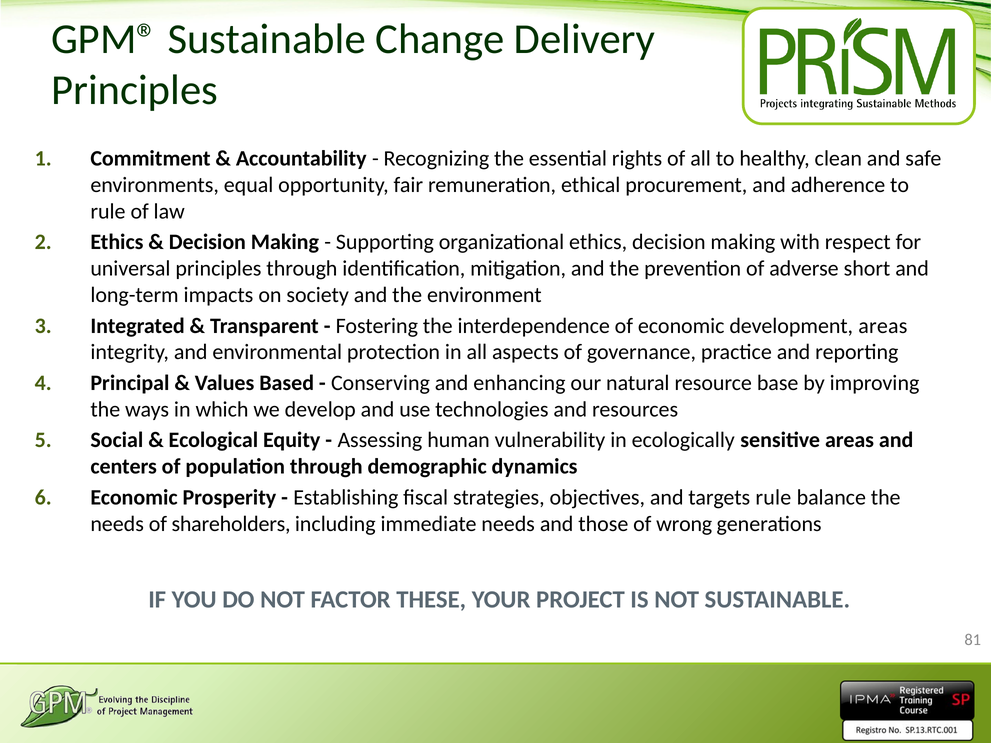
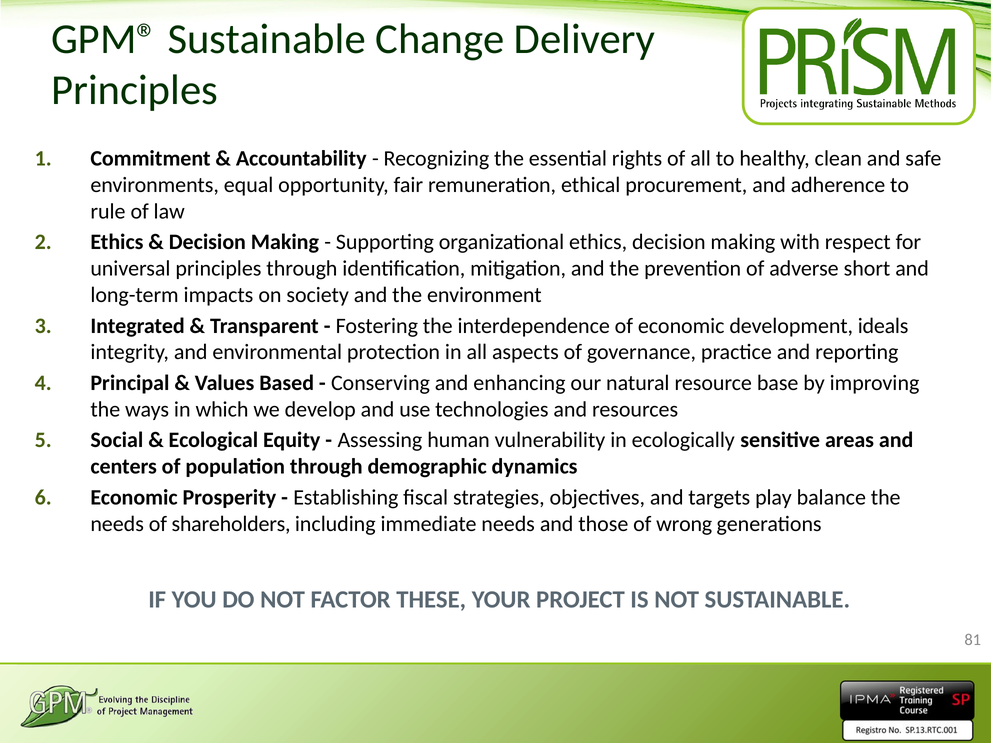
development areas: areas -> ideals (883, 326)
targets rule: rule -> play (773, 498)
